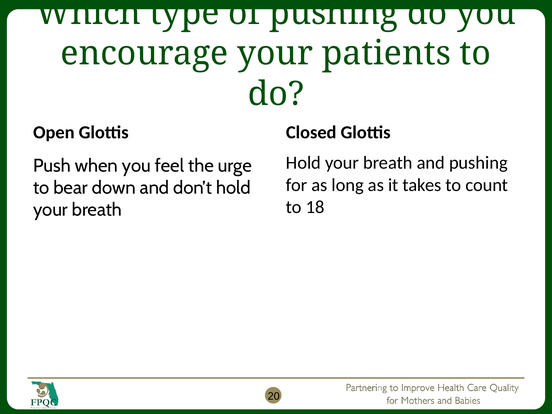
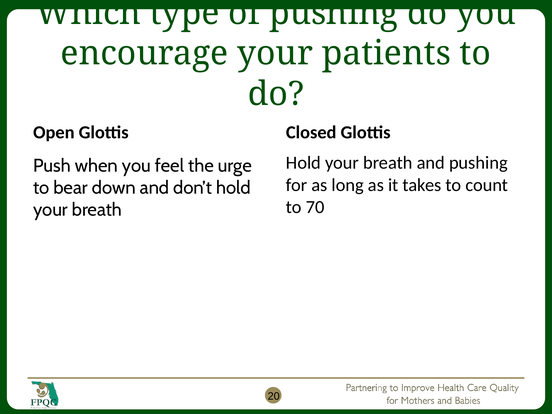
18: 18 -> 70 (315, 207)
